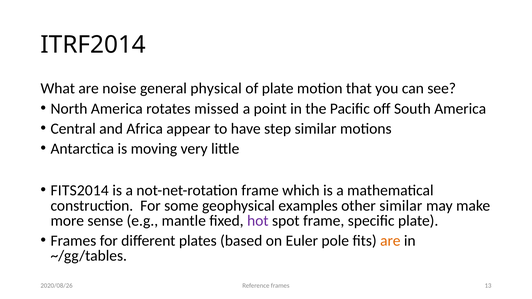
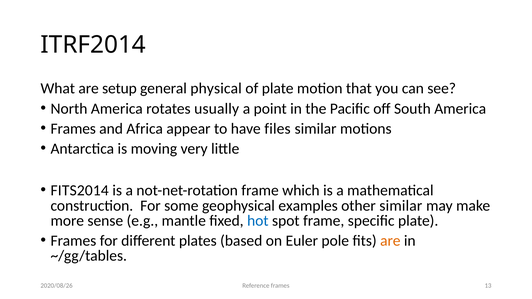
noise: noise -> setup (119, 89)
missed: missed -> usually (217, 109)
Central: Central -> Frames (73, 129)
step: step -> files (278, 129)
hot colour: purple -> blue (258, 221)
